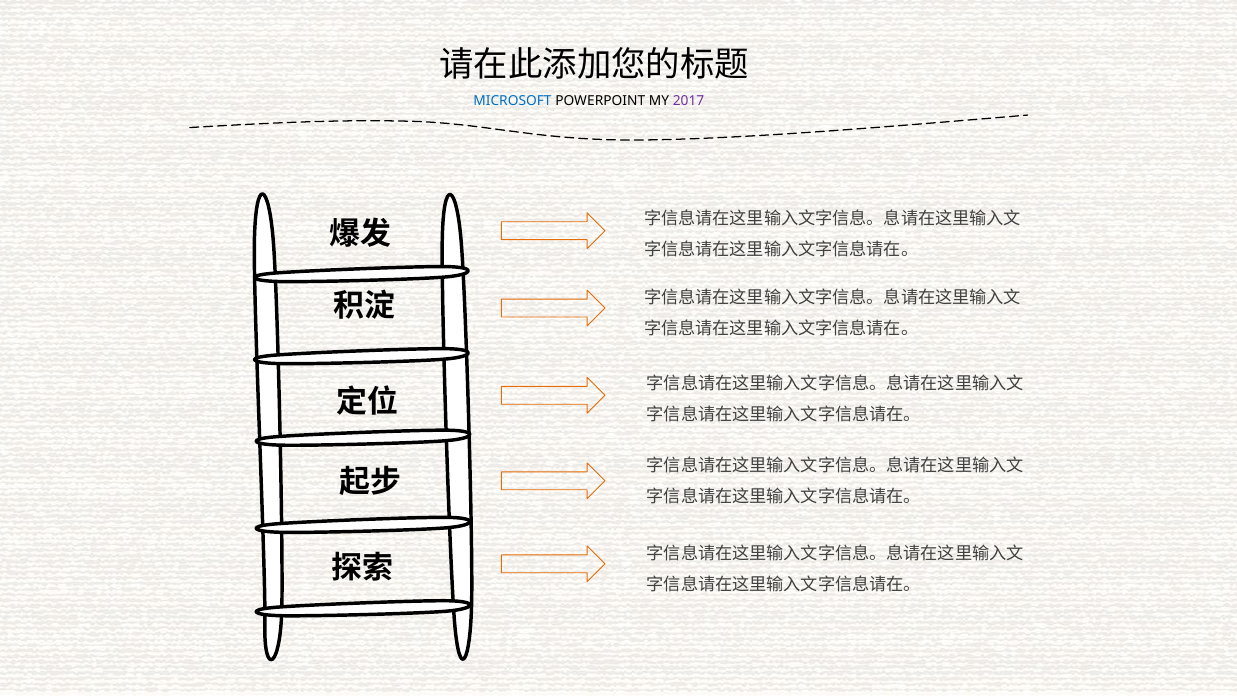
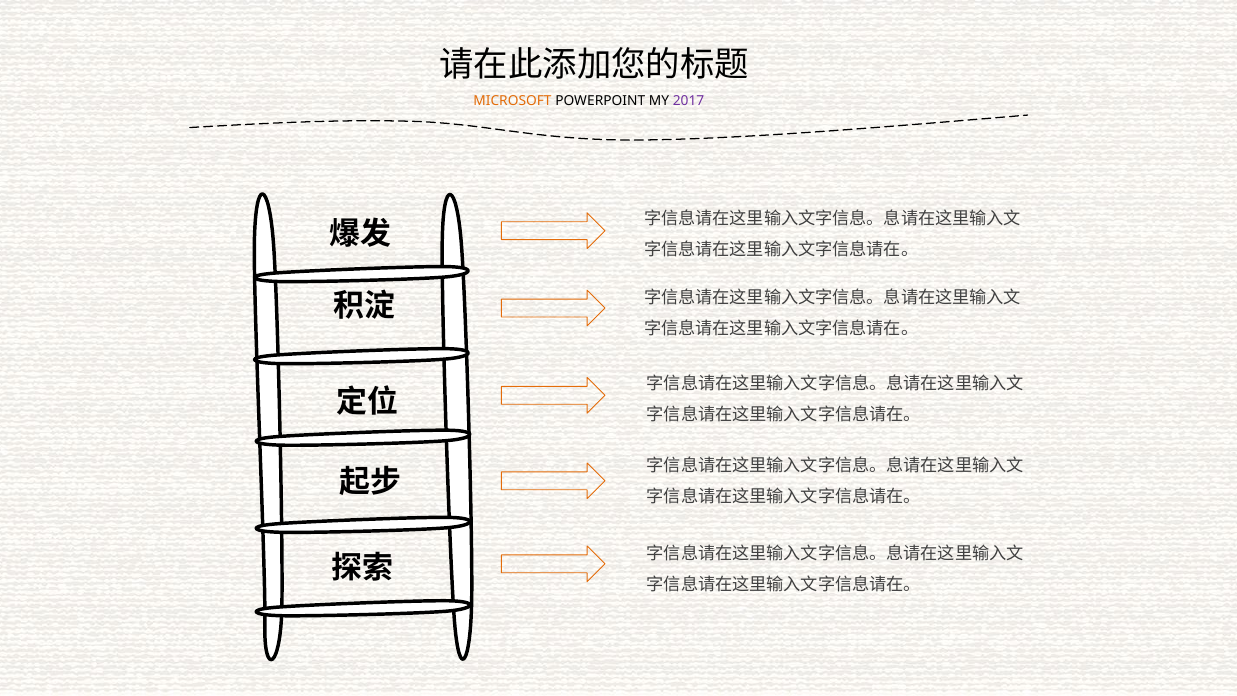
MICROSOFT colour: blue -> orange (512, 101)
